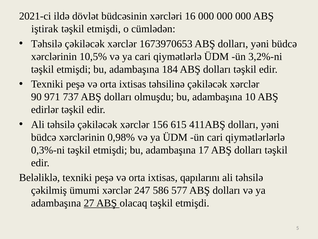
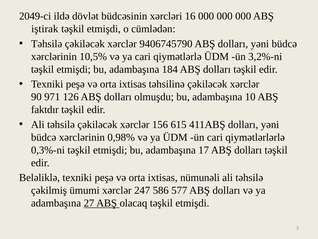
2021-ci: 2021-ci -> 2049-ci (35, 16)
1673970653: 1673970653 -> 9406745790 (166, 44)
737: 737 -> 126 (71, 97)
edirlər: edirlər -> faktdır (45, 109)
qapılarını: qapılarını -> nümunəli (200, 177)
